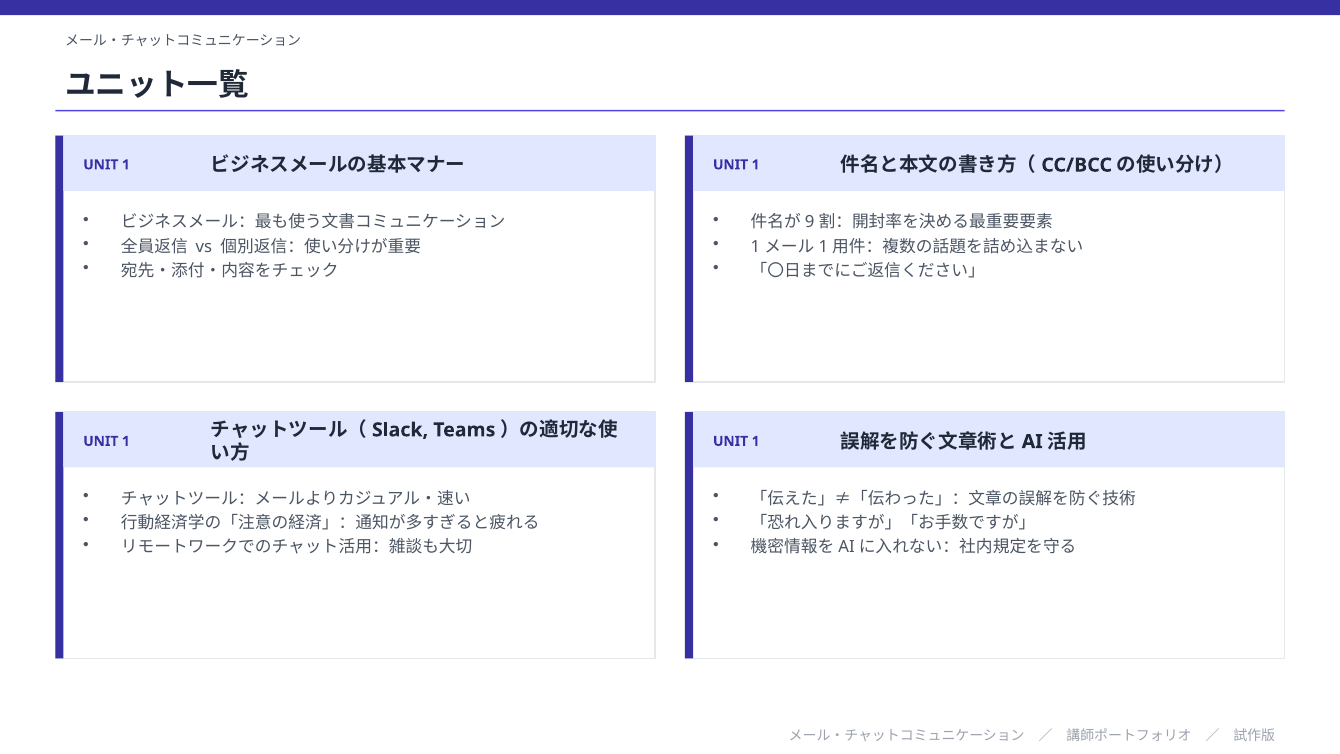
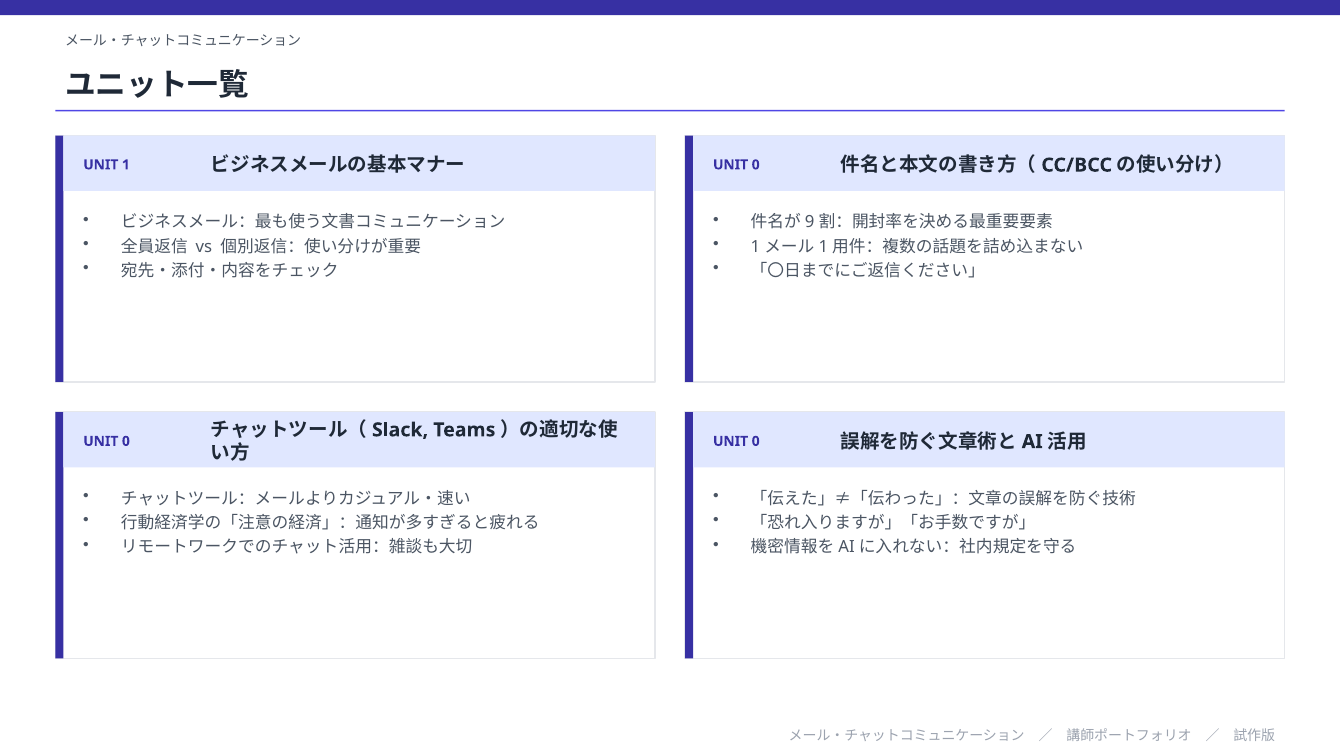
1: 1 -> 0 (756, 165)
1: 1 -> 0 (126, 441)
1: 1 -> 0 (756, 441)
